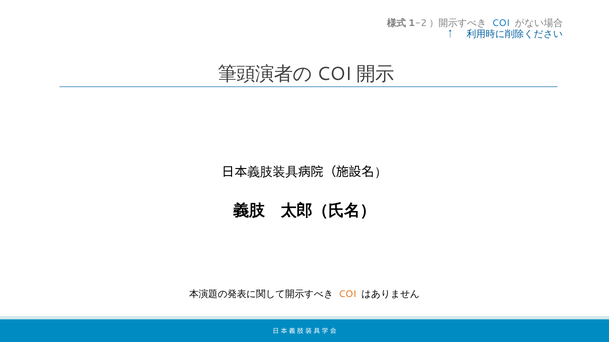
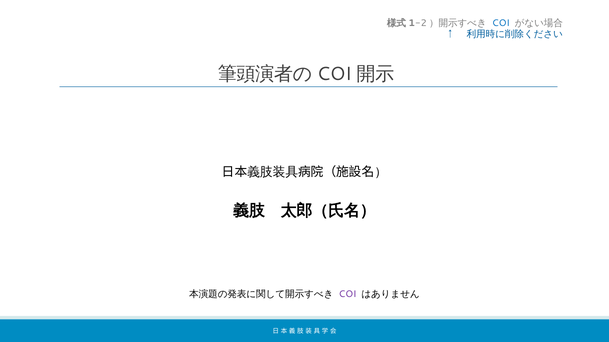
COI colour: orange -> purple (348, 294)
